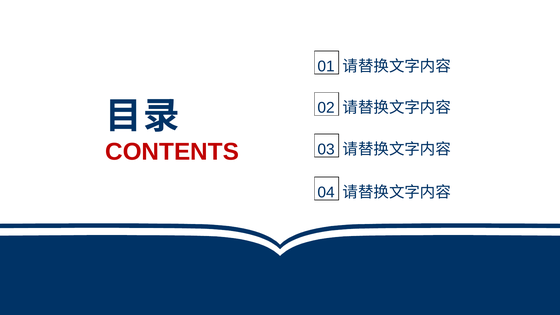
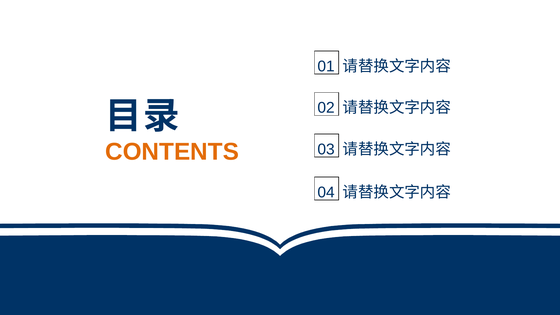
CONTENTS colour: red -> orange (172, 152)
